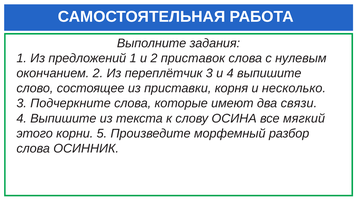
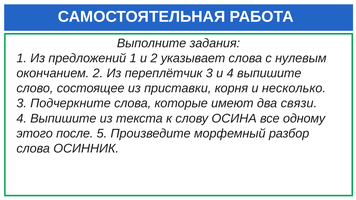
приставок: приставок -> указывает (193, 58)
мягкий: мягкий -> одному (304, 119)
корни: корни -> после (75, 134)
